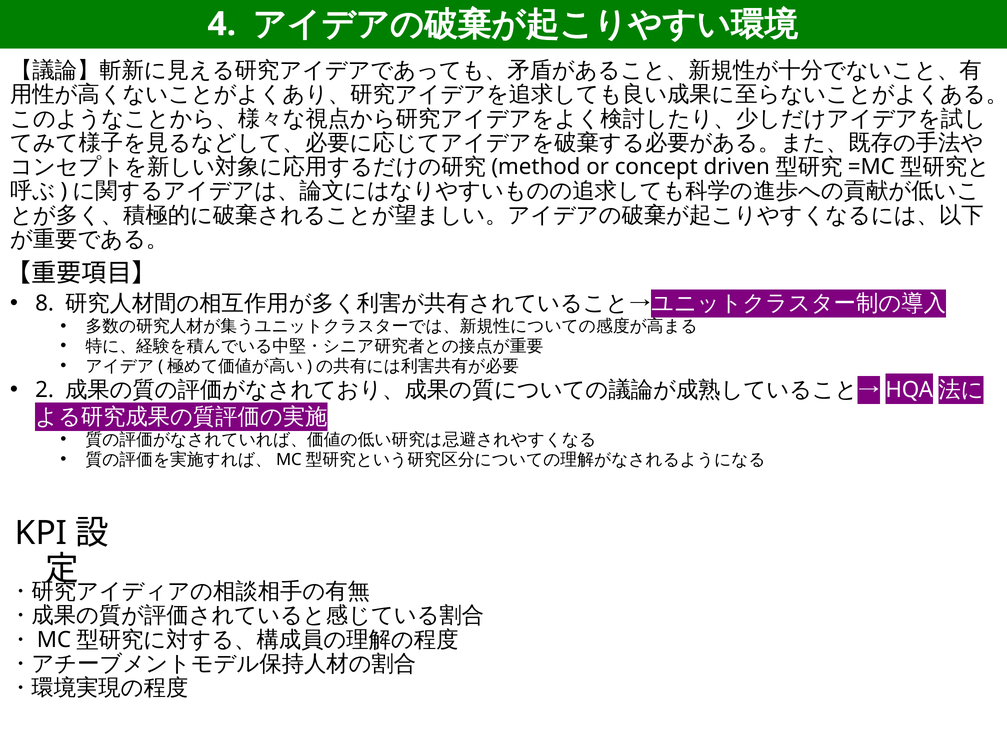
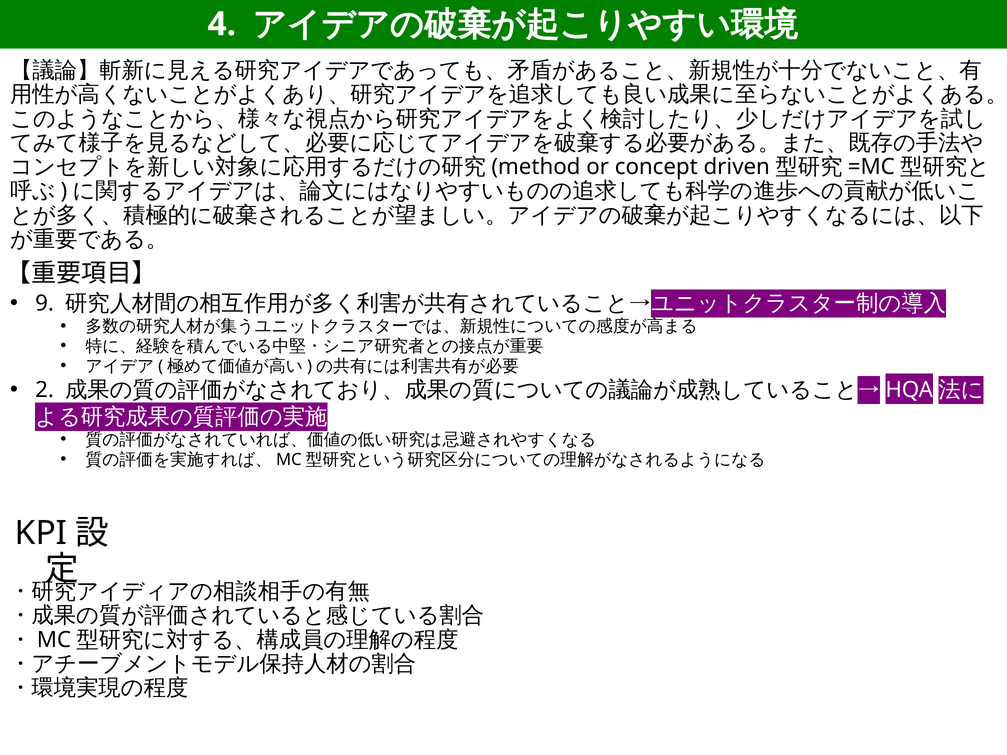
8: 8 -> 9 (45, 304)
